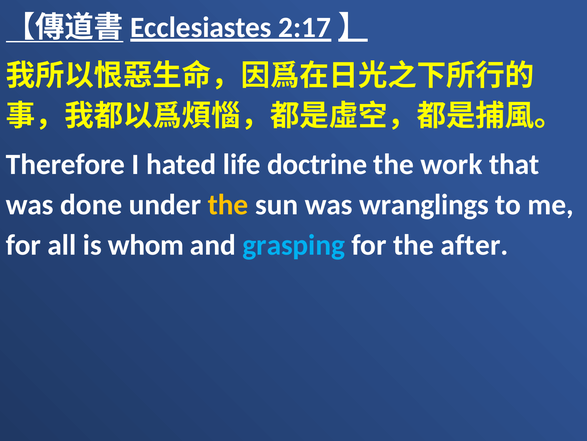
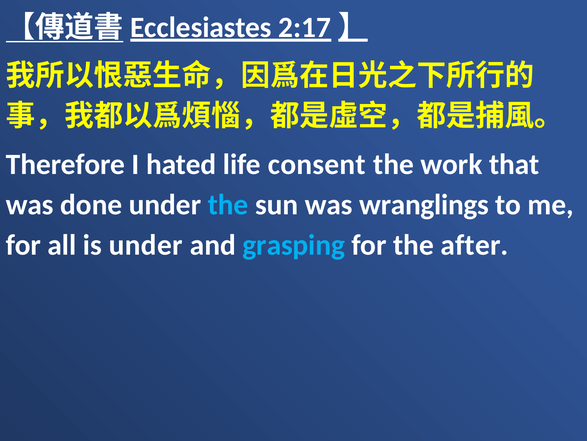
doctrine: doctrine -> consent (317, 164)
the colour: yellow -> light blue (228, 204)
is whom: whom -> under (146, 245)
